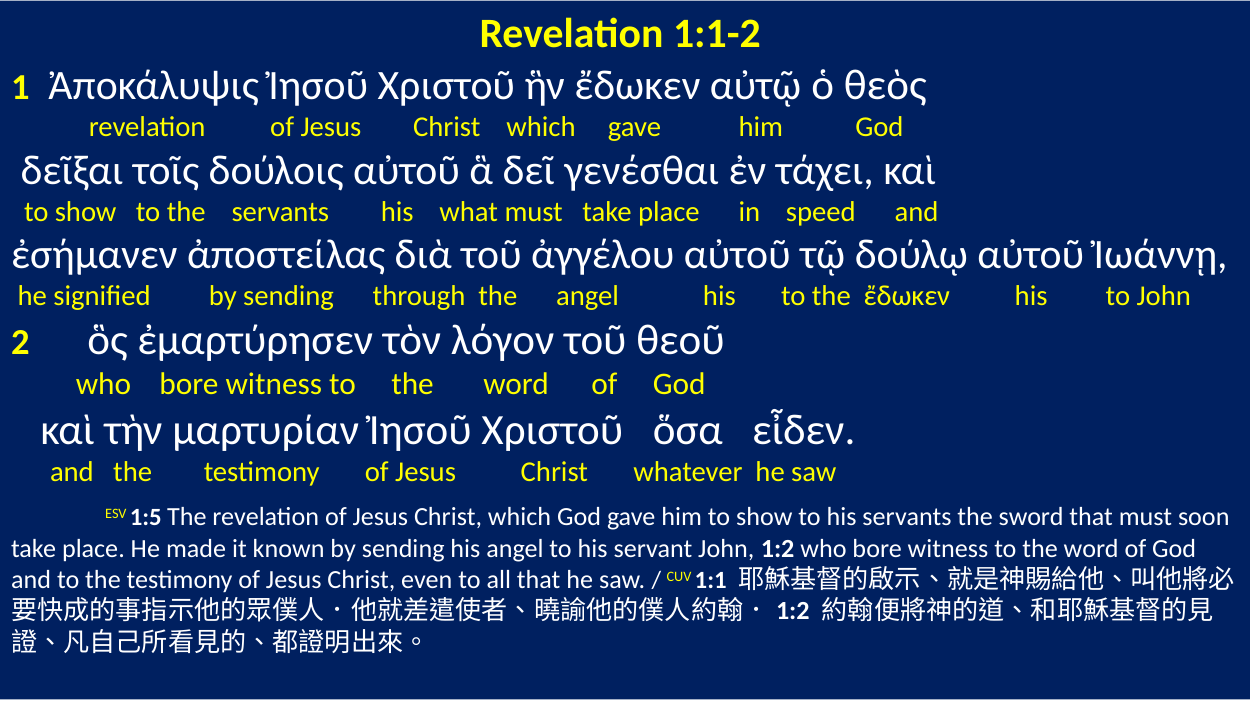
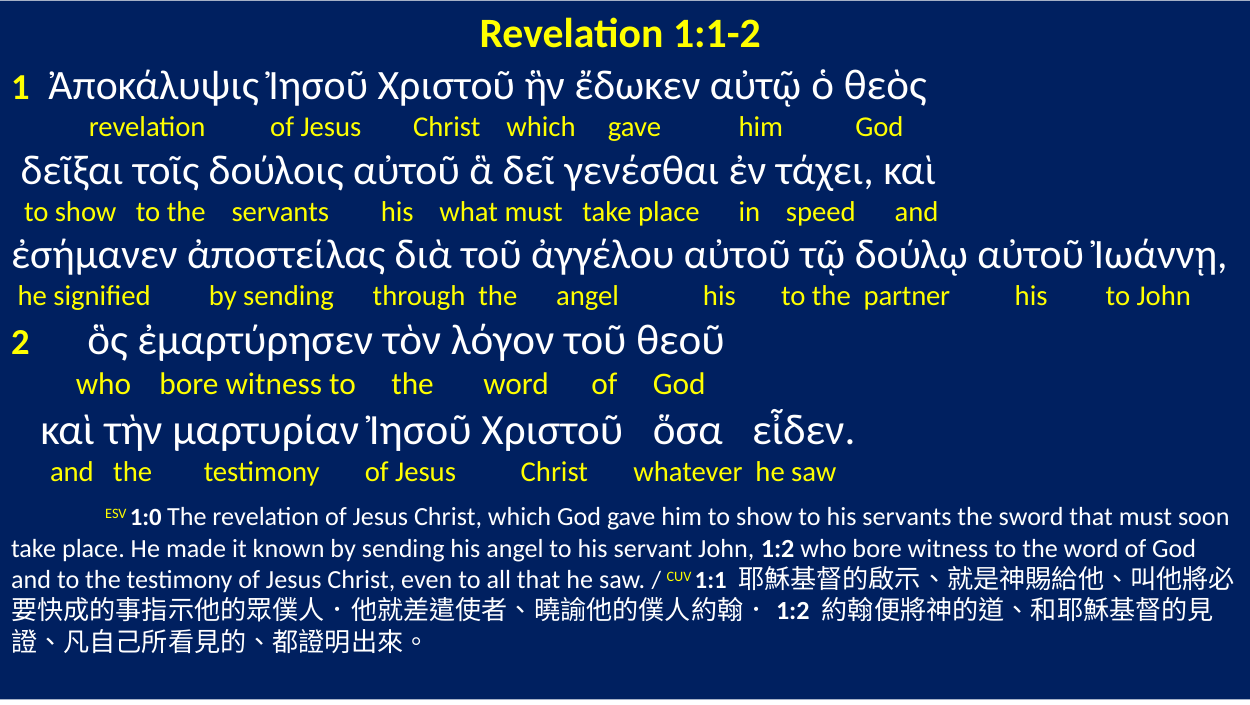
the ἔδωκεν: ἔδωκεν -> partner (907, 296)
1:5: 1:5 -> 1:0 (146, 517)
